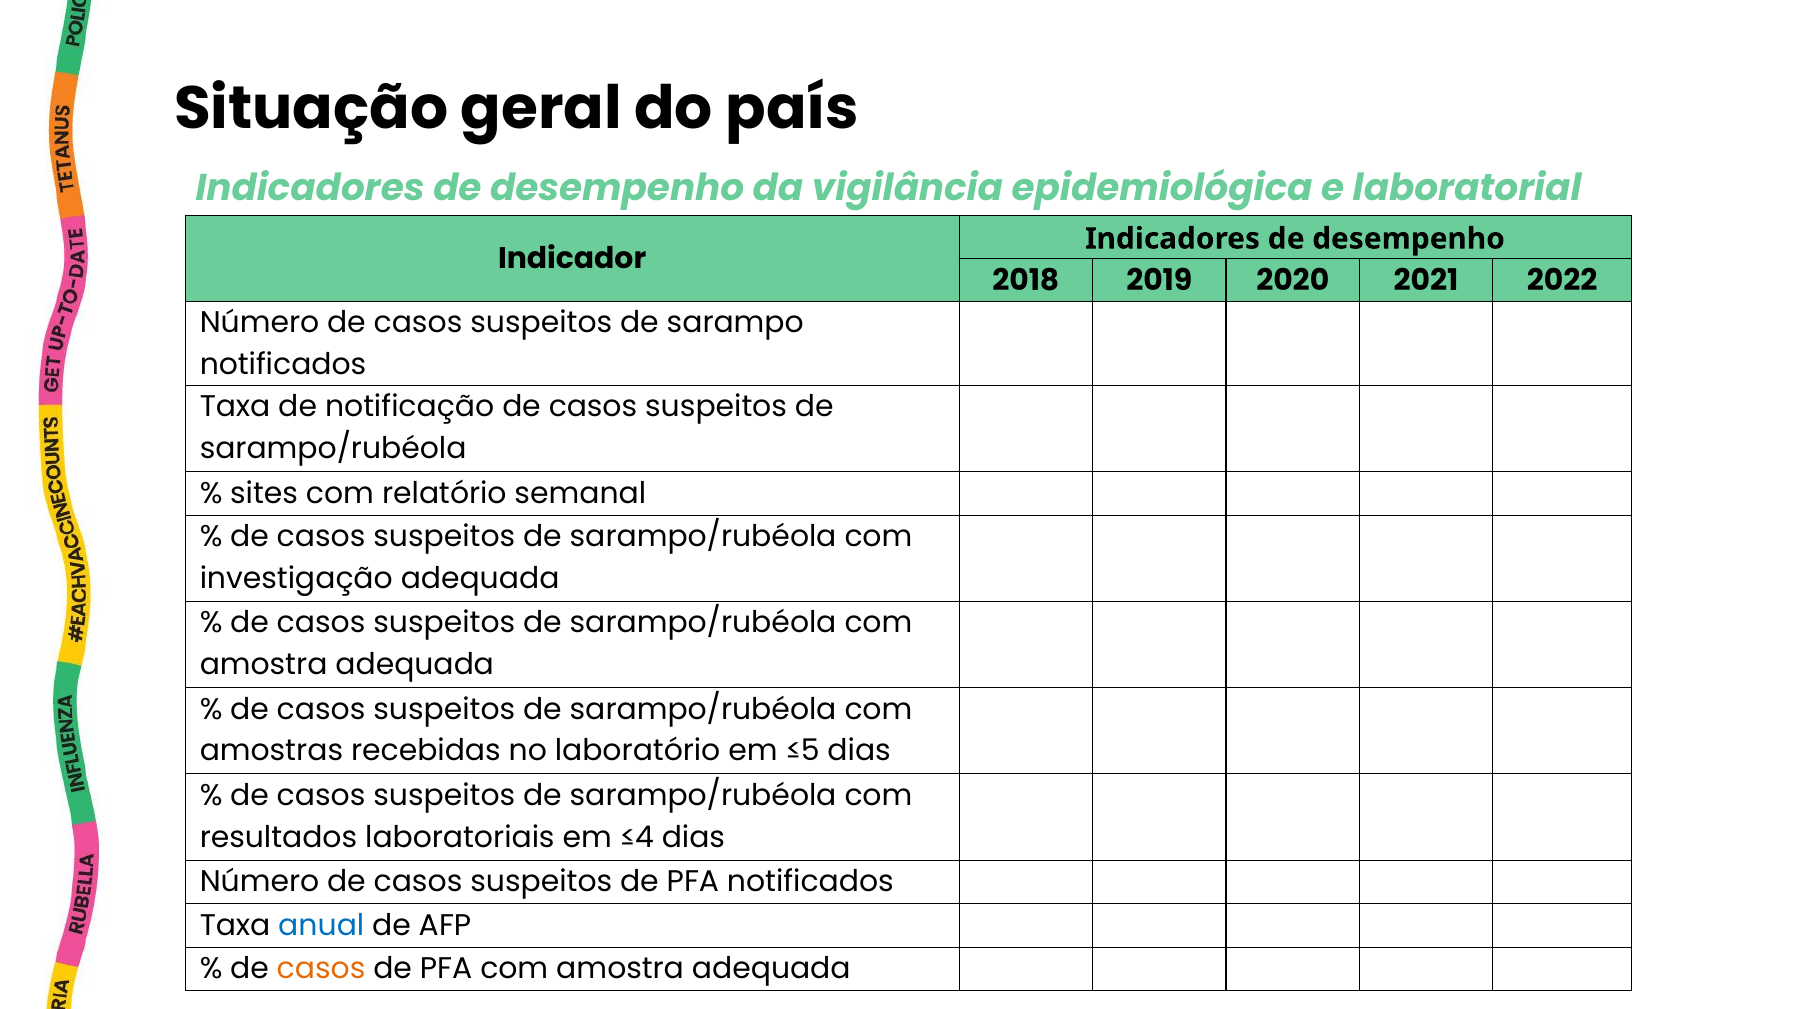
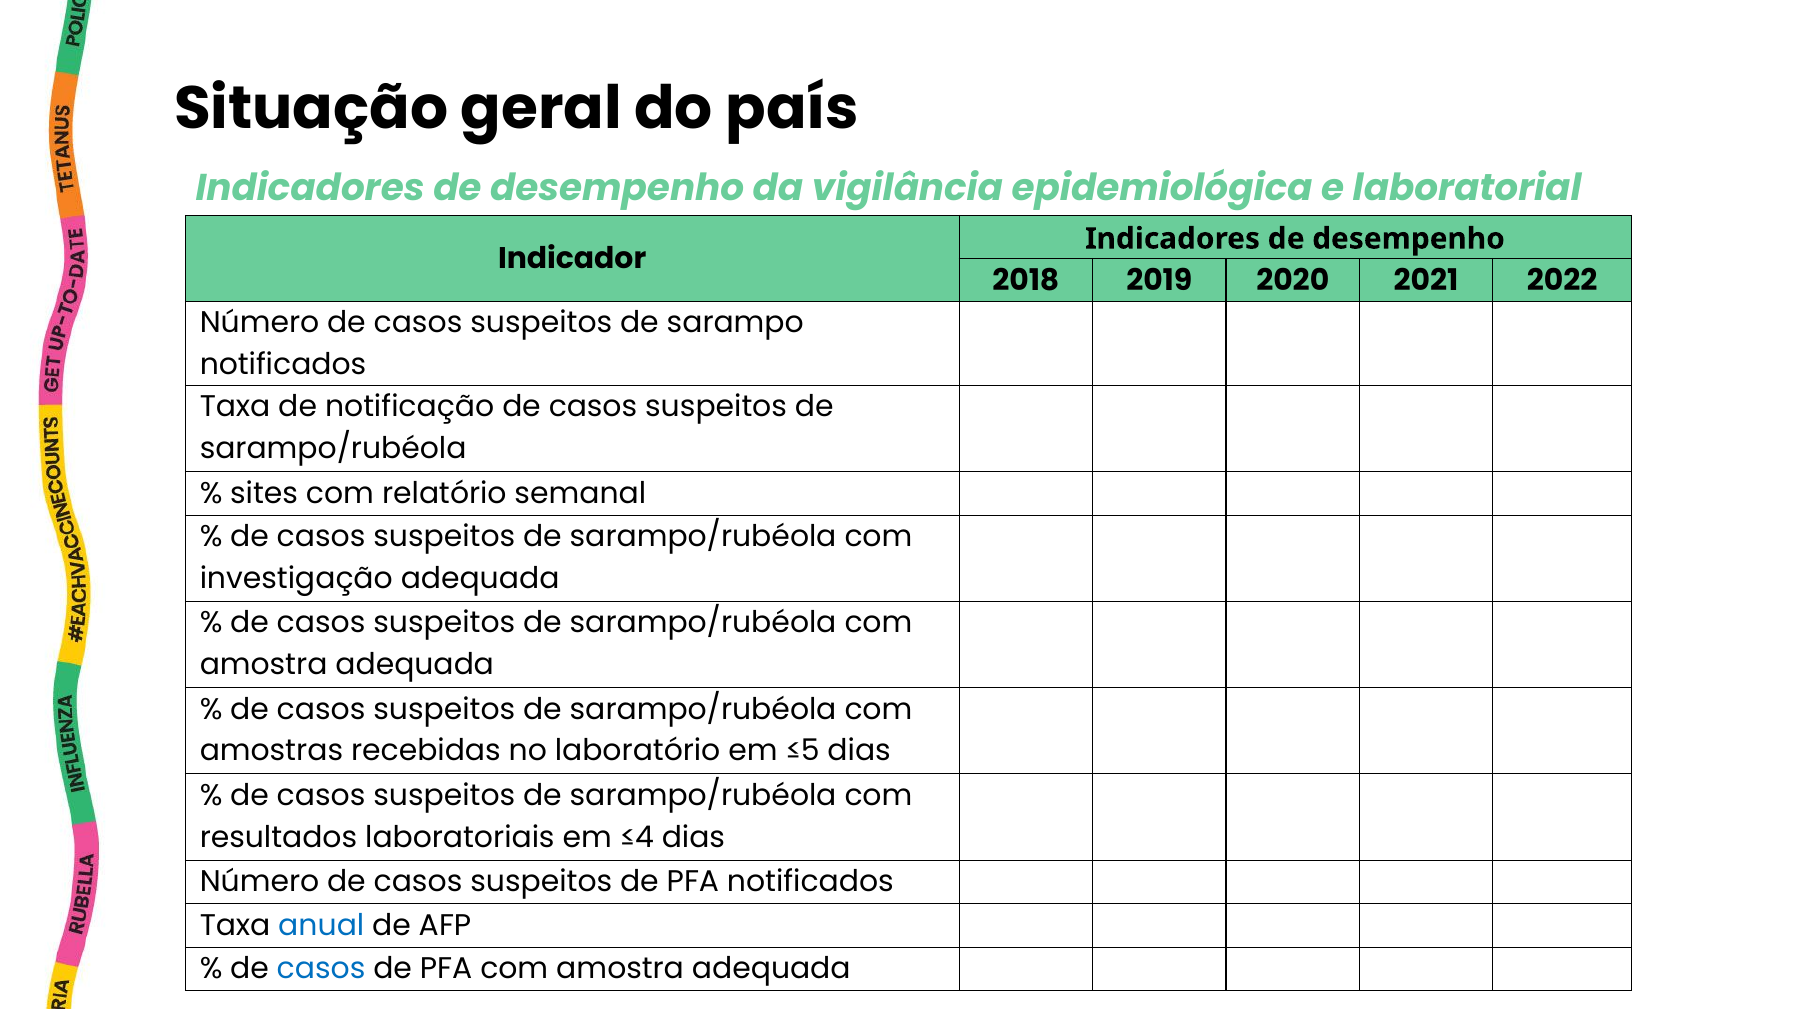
casos colour: orange -> blue (321, 968)
